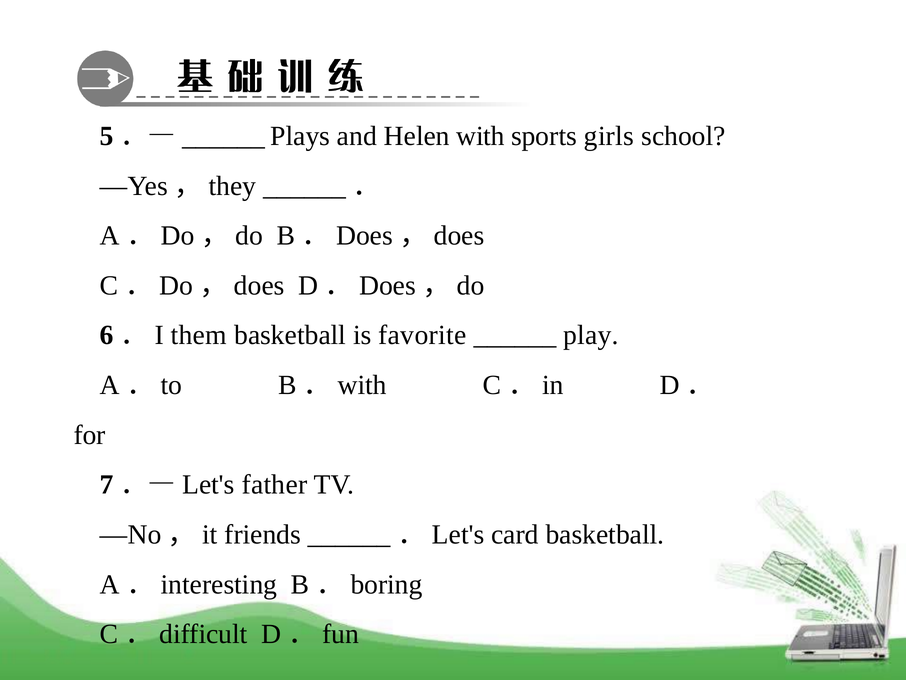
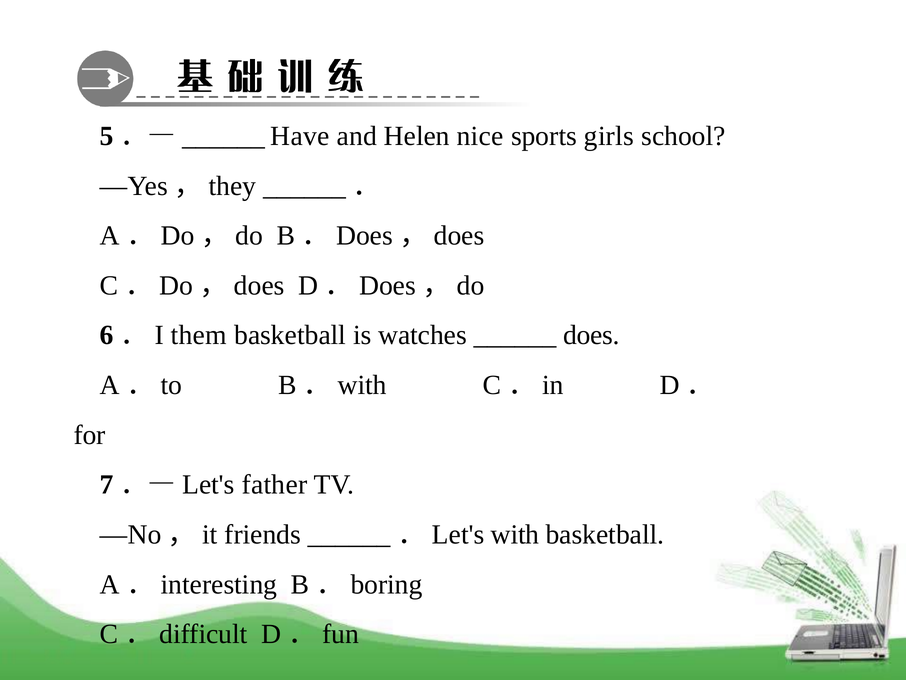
Plays: Plays -> Have (300, 136)
with: with -> nice (480, 136)
favorite: favorite -> watches (423, 335)
play: play -> does (591, 335)
card: card -> with (515, 534)
